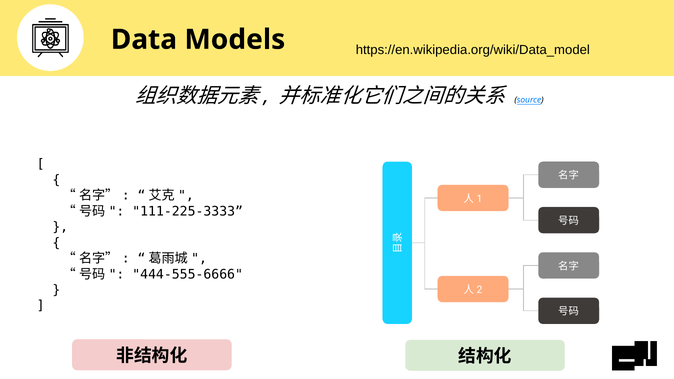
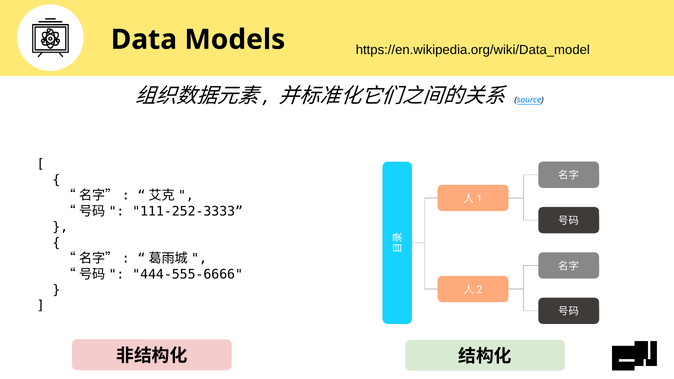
111-225-3333: 111-225-3333 -> 111-252-3333 (188, 211)
